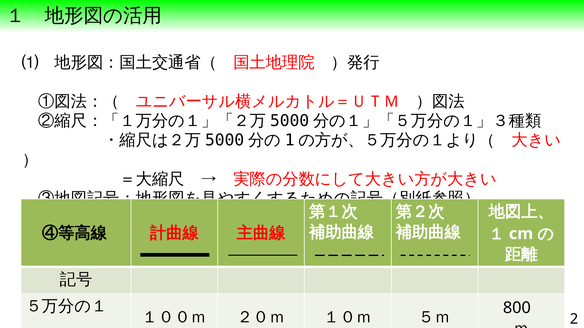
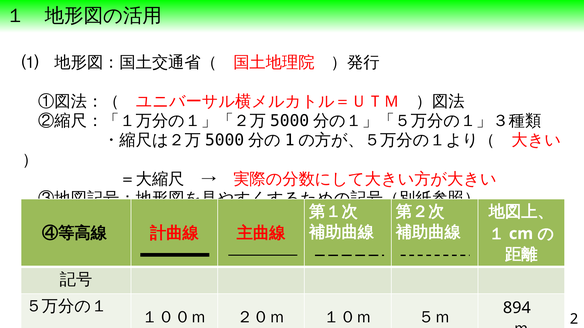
800: 800 -> 894 (517, 308)
